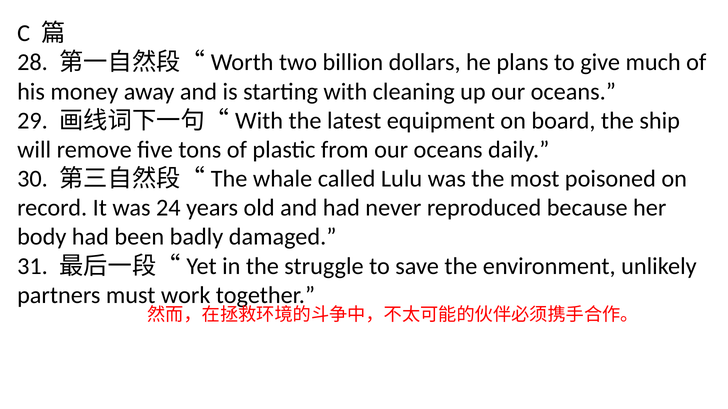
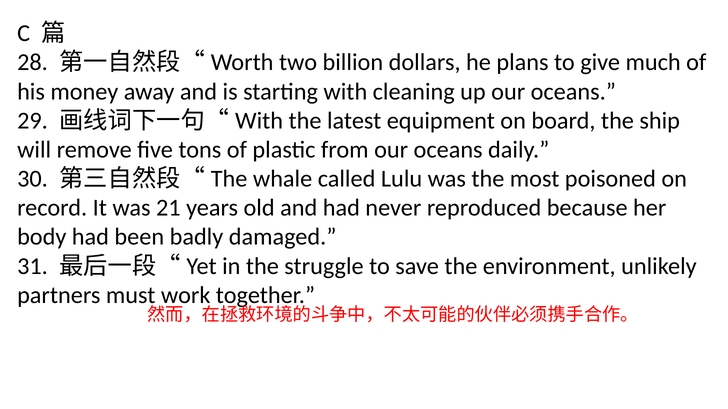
24: 24 -> 21 (168, 208)
